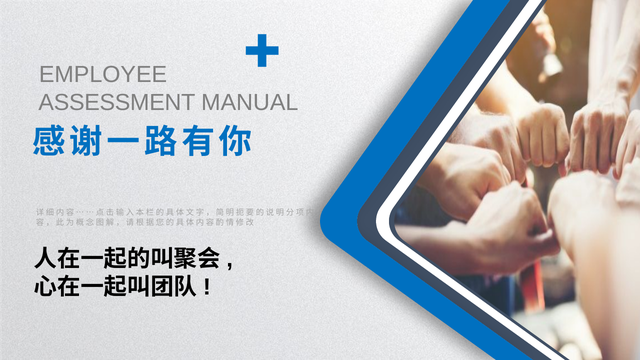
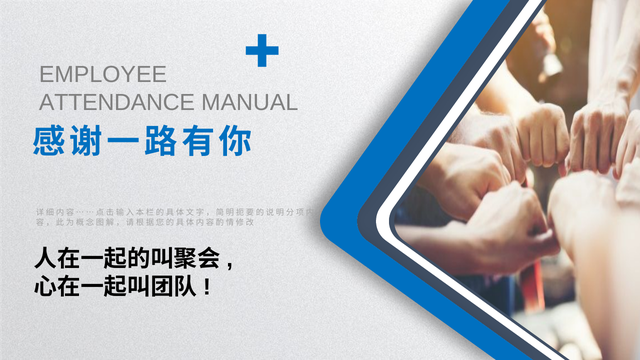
ASSESSMENT: ASSESSMENT -> ATTENDANCE (117, 103)
